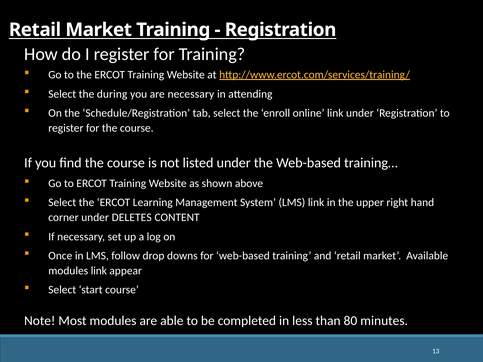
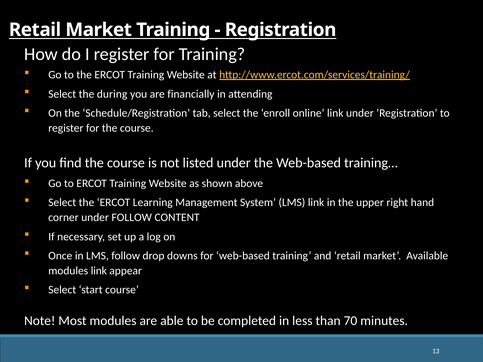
are necessary: necessary -> financially (191, 94)
under DELETES: DELETES -> FOLLOW (132, 218)
80: 80 -> 70 (350, 321)
